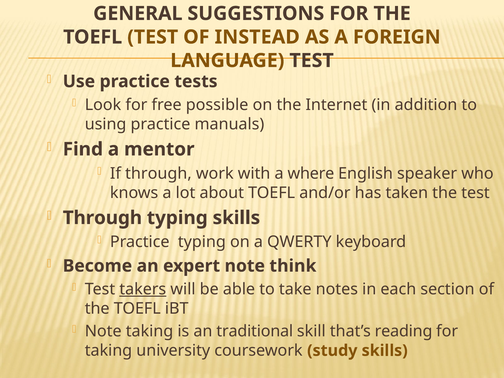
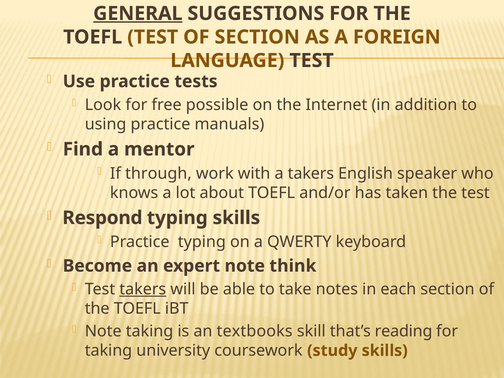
GENERAL underline: none -> present (138, 14)
OF INSTEAD: INSTEAD -> SECTION (257, 37)
a where: where -> takers (311, 173)
Through: Through -> Respond (102, 218)
traditional: traditional -> textbooks (255, 331)
